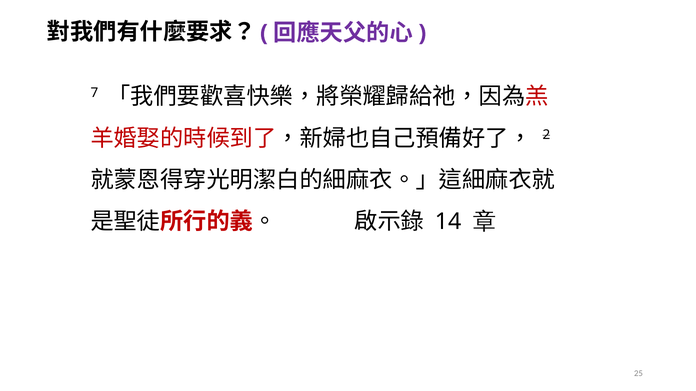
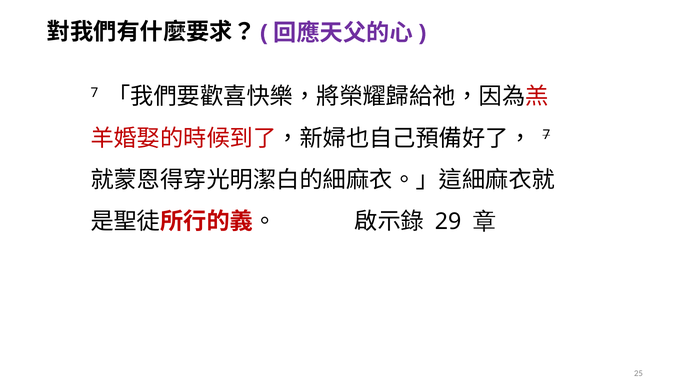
2: 2 -> 7 (546, 135)
14: 14 -> 29 (448, 222)
